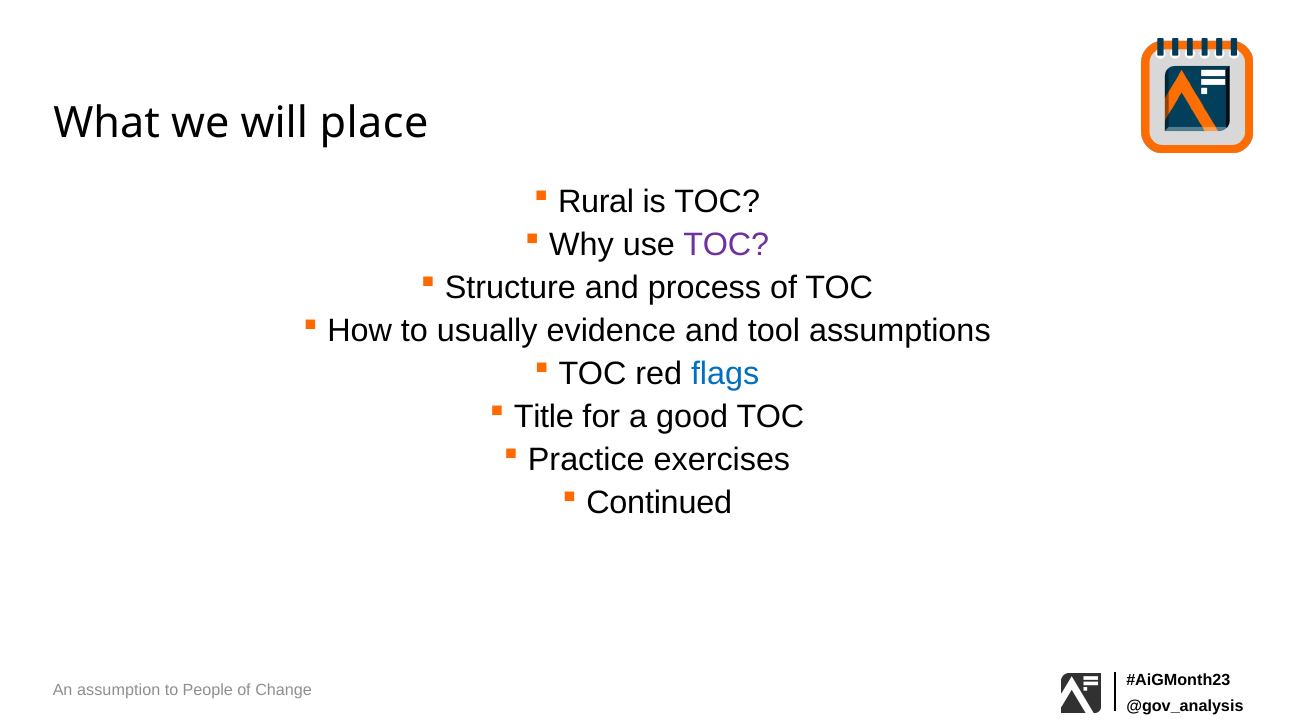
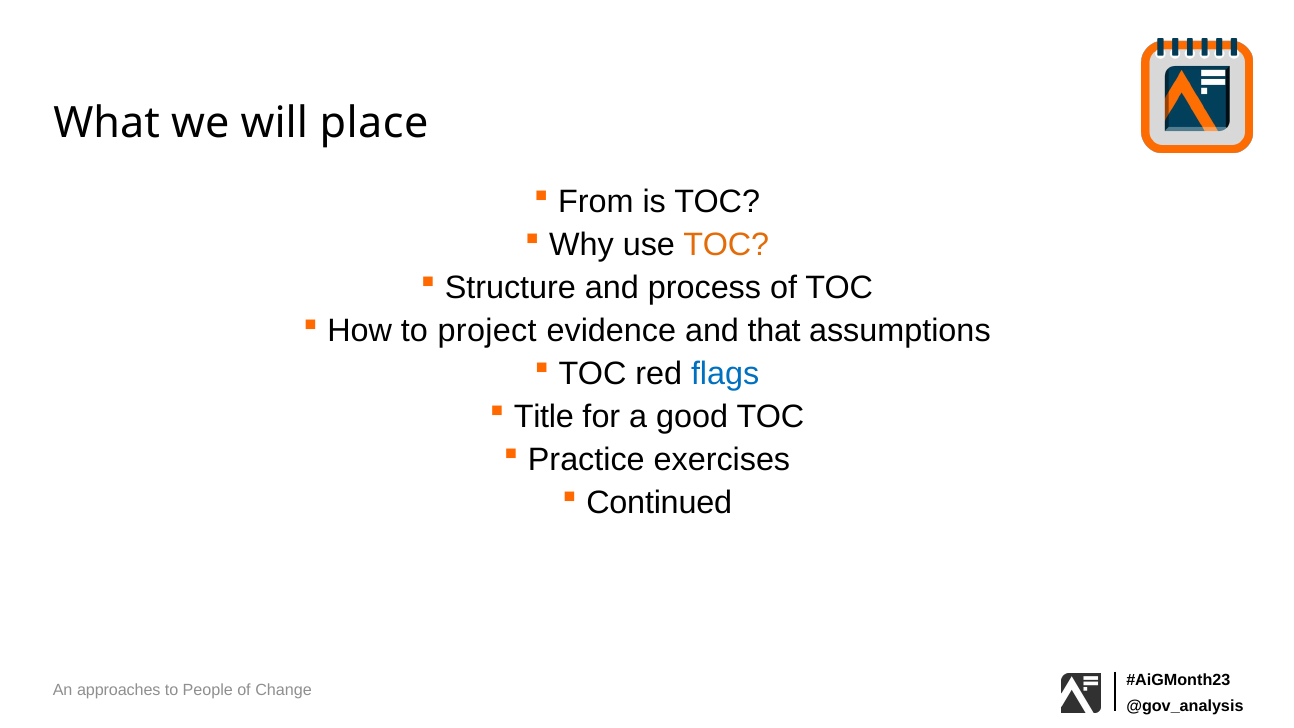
Rural: Rural -> From (596, 202)
TOC colour: purple -> orange (726, 245)
usually: usually -> project (487, 331)
tool: tool -> that (774, 331)
assumption: assumption -> approaches (119, 690)
